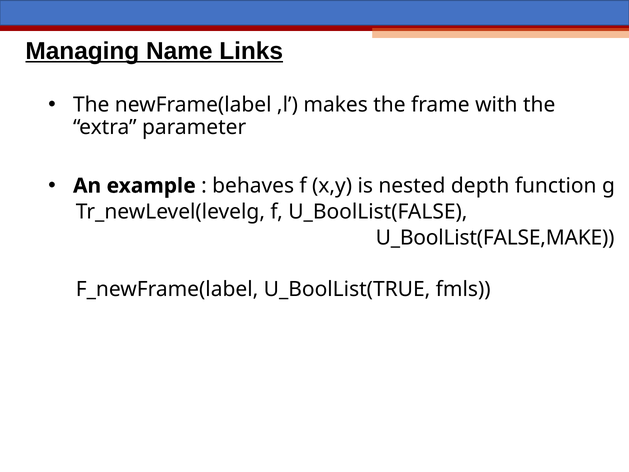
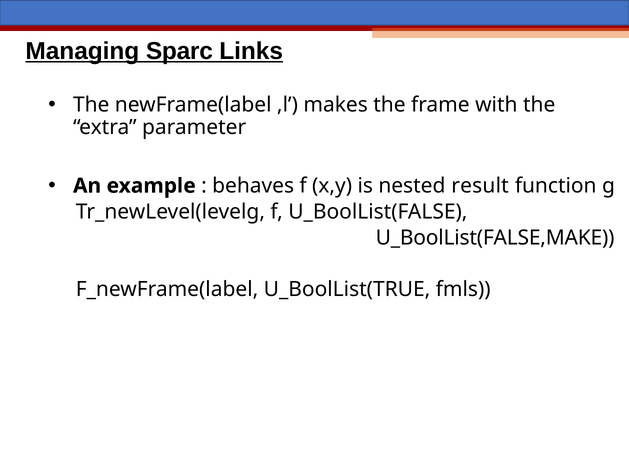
Name: Name -> Sparc (179, 51)
depth: depth -> result (480, 186)
